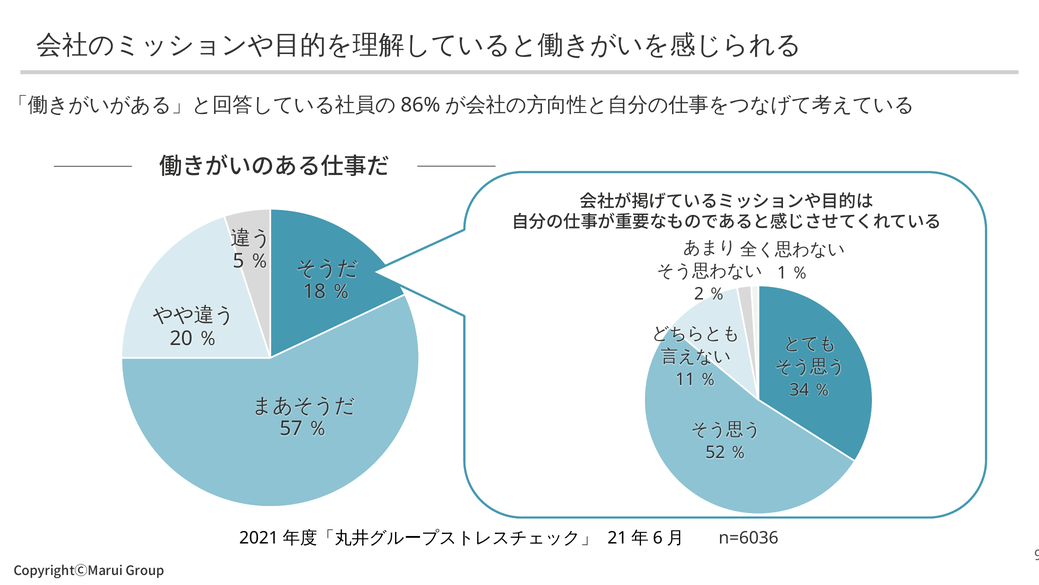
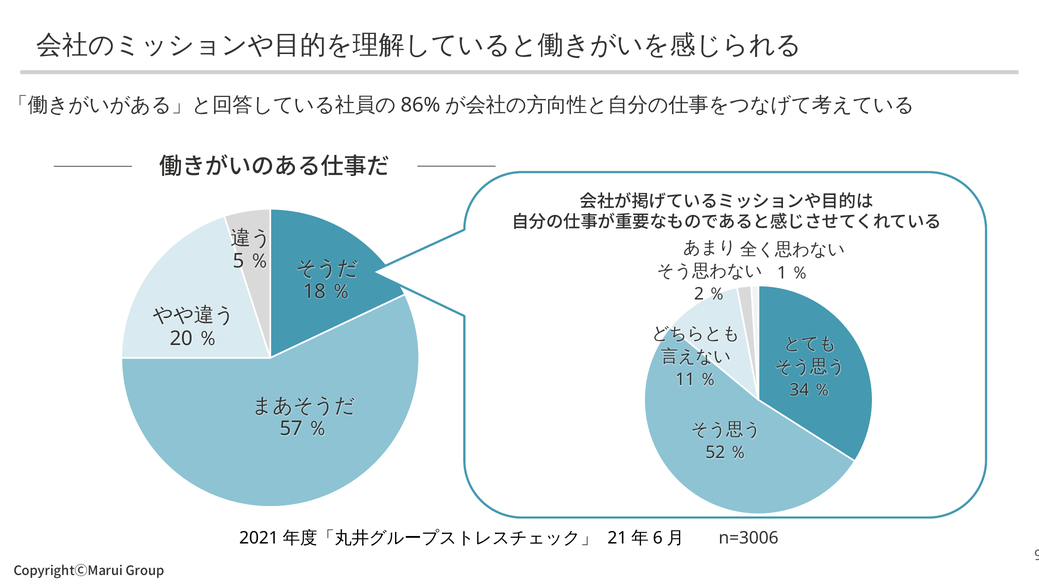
n=6036: n=6036 -> n=3006 (749, 538)
